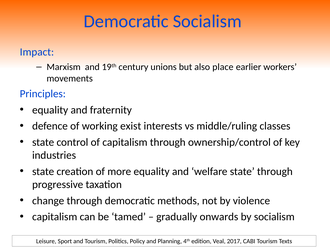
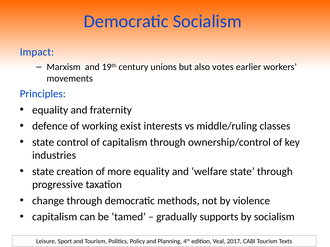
place: place -> votes (223, 67)
onwards: onwards -> supports (219, 217)
